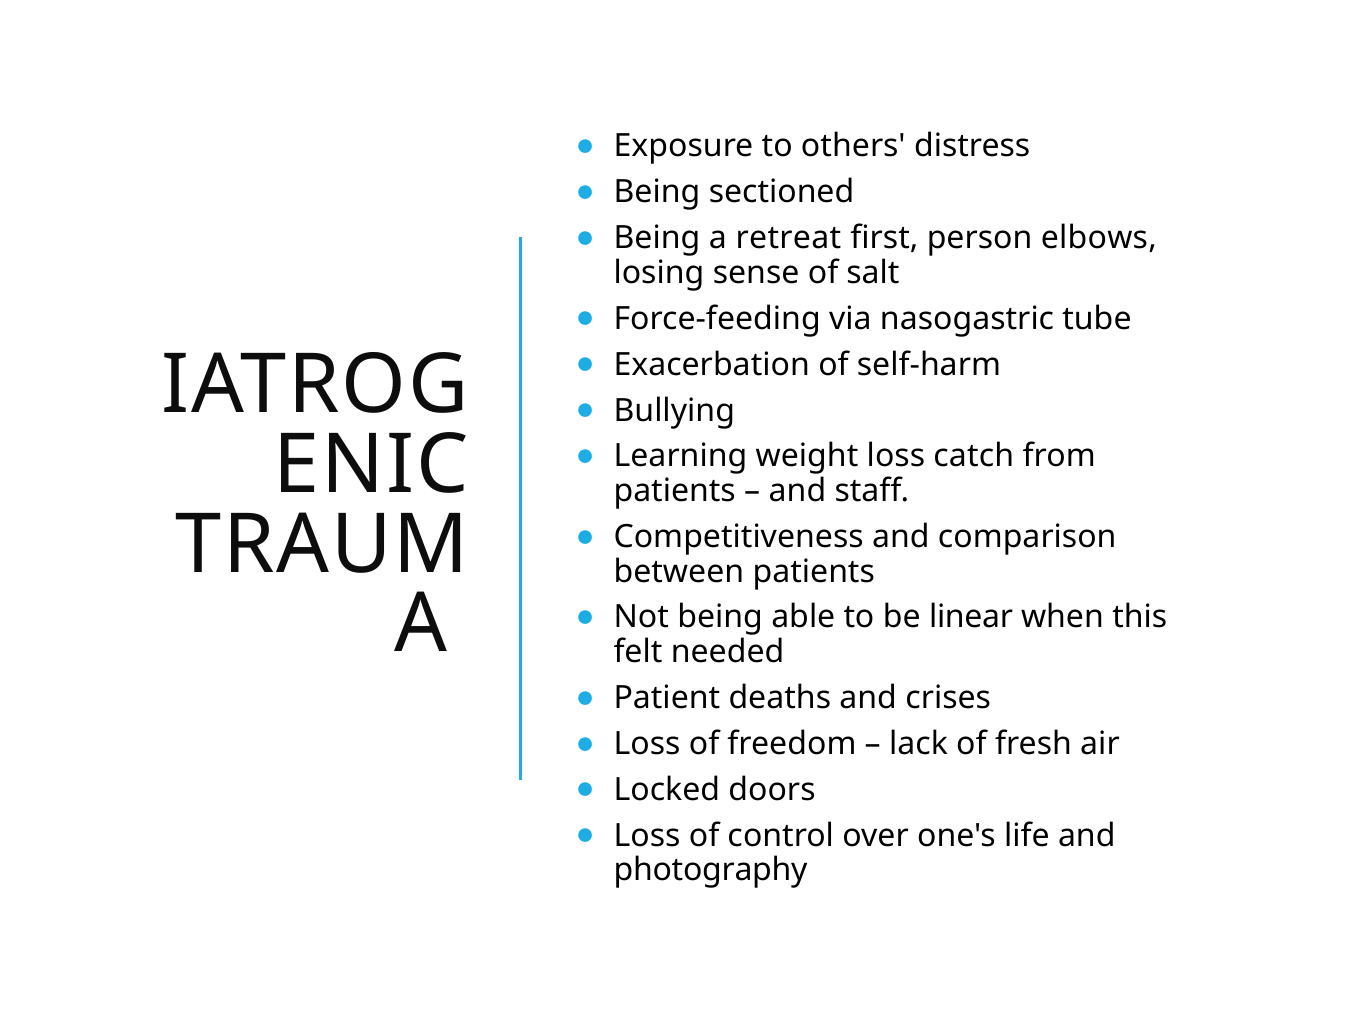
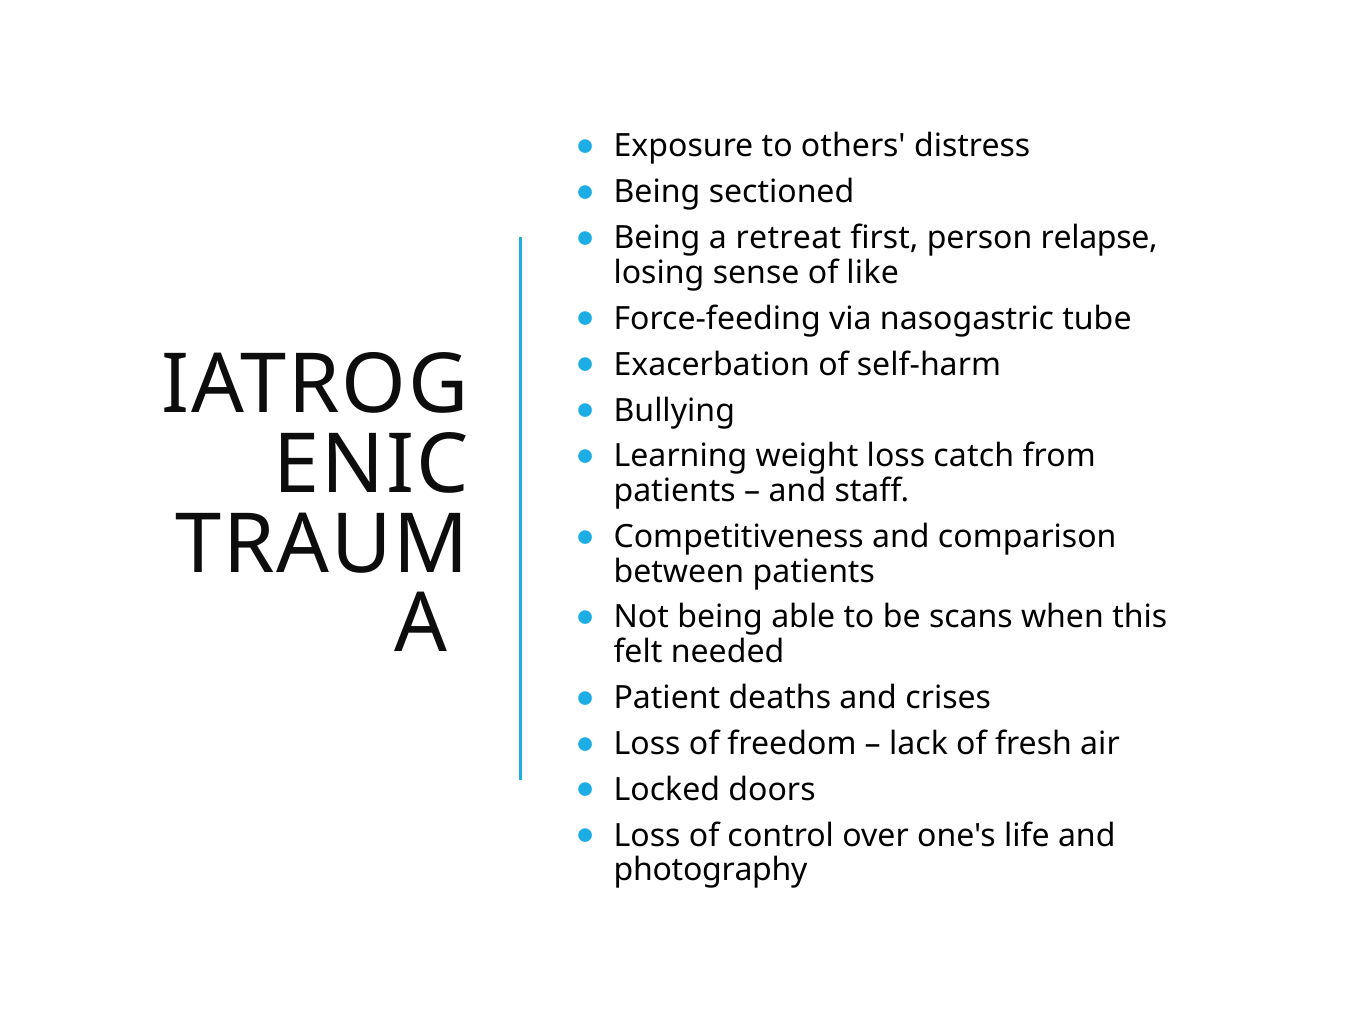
elbows: elbows -> relapse (1099, 238)
salt: salt -> like (873, 273)
linear: linear -> scans (971, 617)
